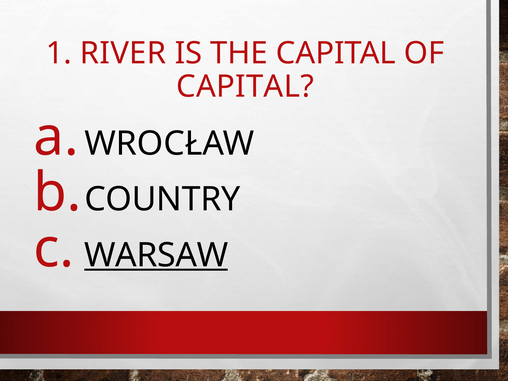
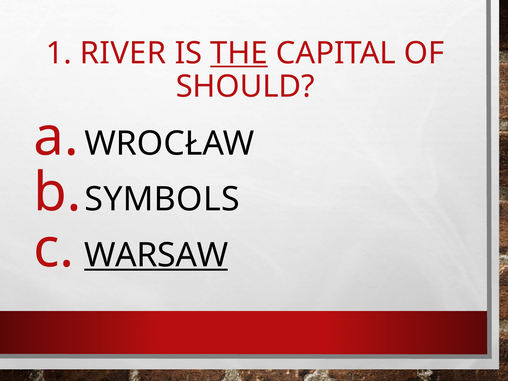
THE underline: none -> present (239, 53)
CAPITAL: CAPITAL -> SHOULD (245, 87)
COUNTRY: COUNTRY -> SYMBOLS (162, 199)
